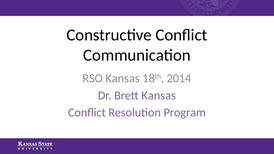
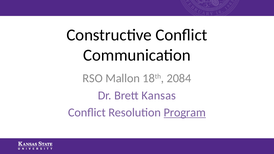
RSO Kansas: Kansas -> Mallon (123, 78)
2014: 2014 -> 2084 (179, 78)
Program underline: none -> present (185, 113)
